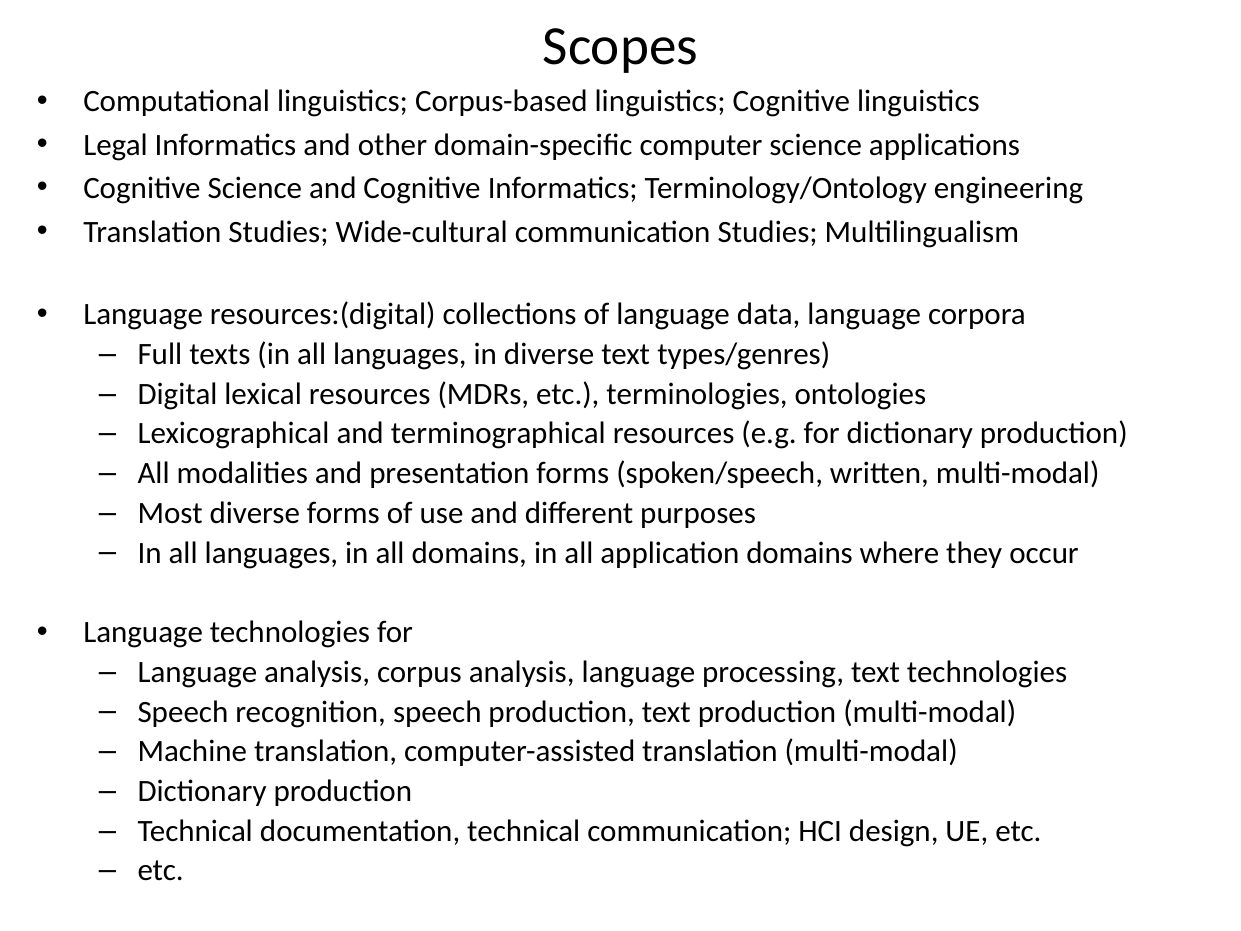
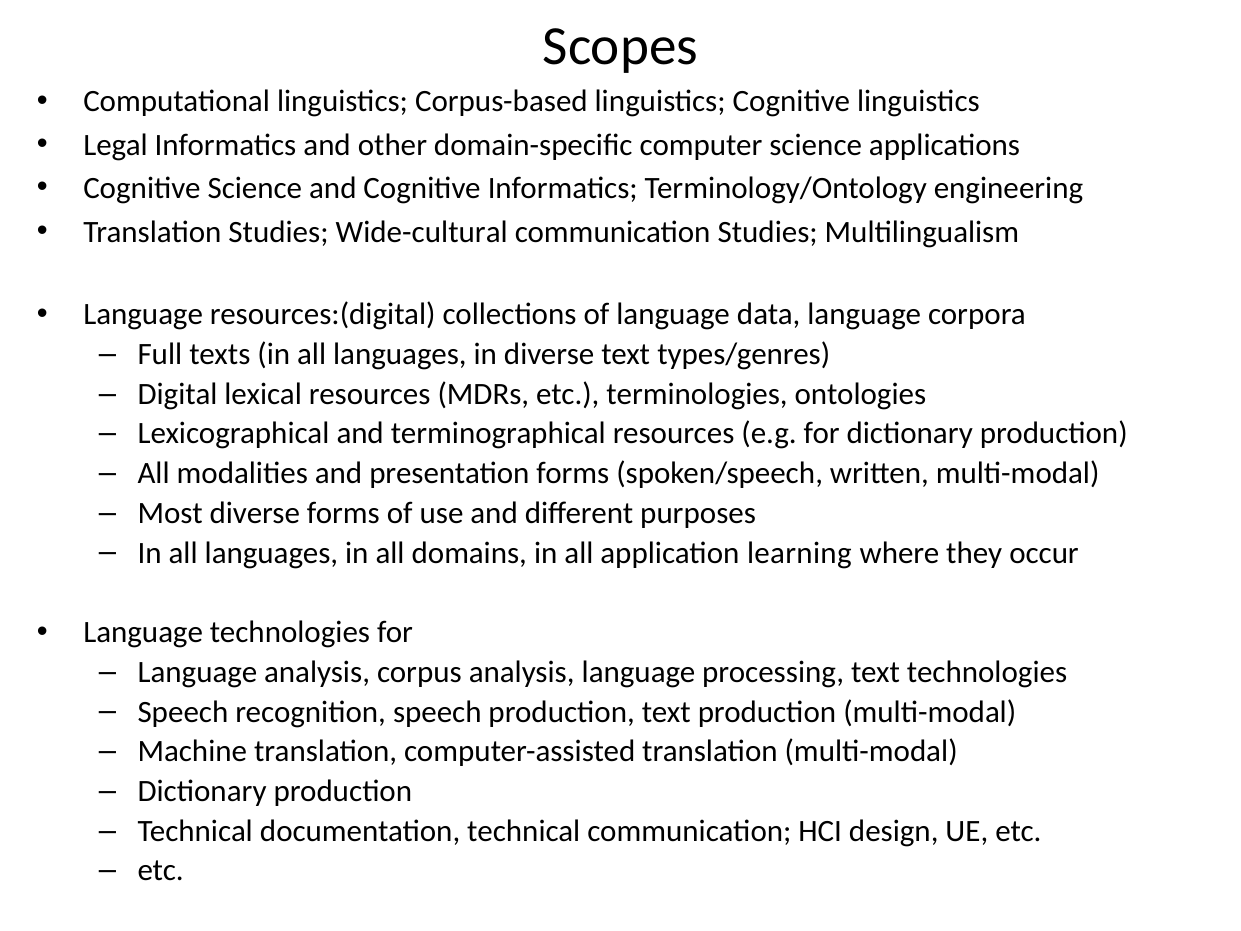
application domains: domains -> learning (799, 553)
